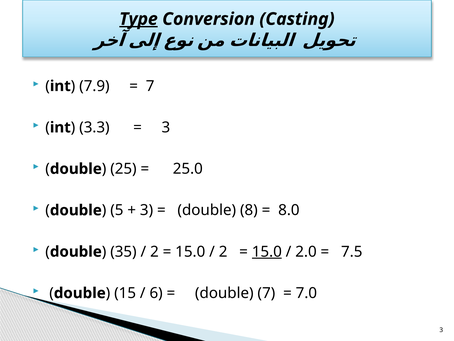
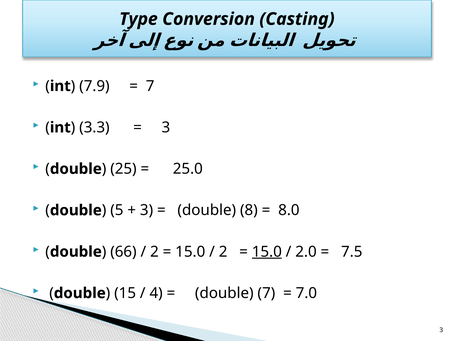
Type underline: present -> none (138, 19)
35: 35 -> 66 (123, 251)
6: 6 -> 4 (156, 293)
